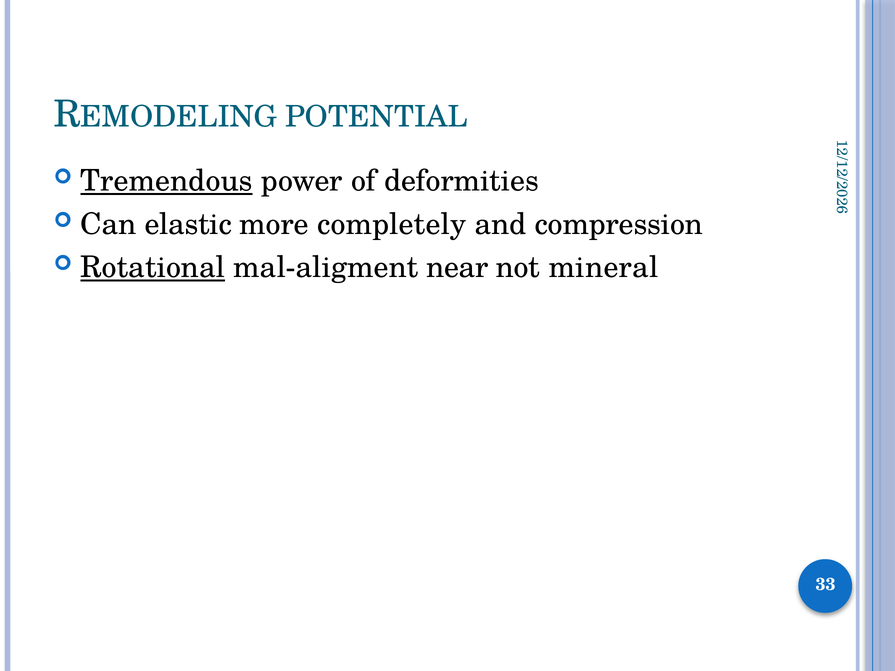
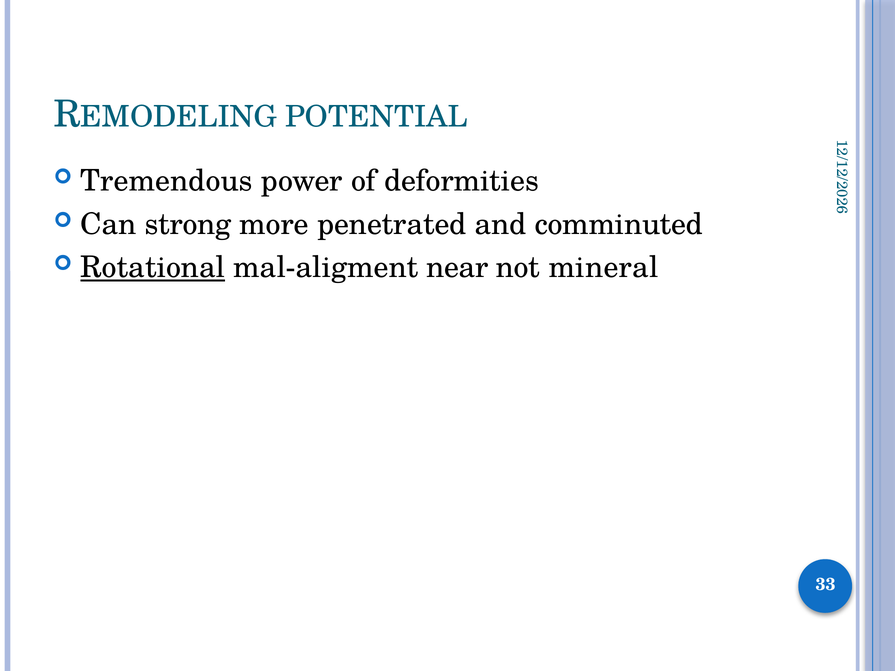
Tremendous underline: present -> none (167, 181)
elastic: elastic -> strong (188, 224)
completely: completely -> penetrated (392, 224)
compression: compression -> comminuted (619, 224)
